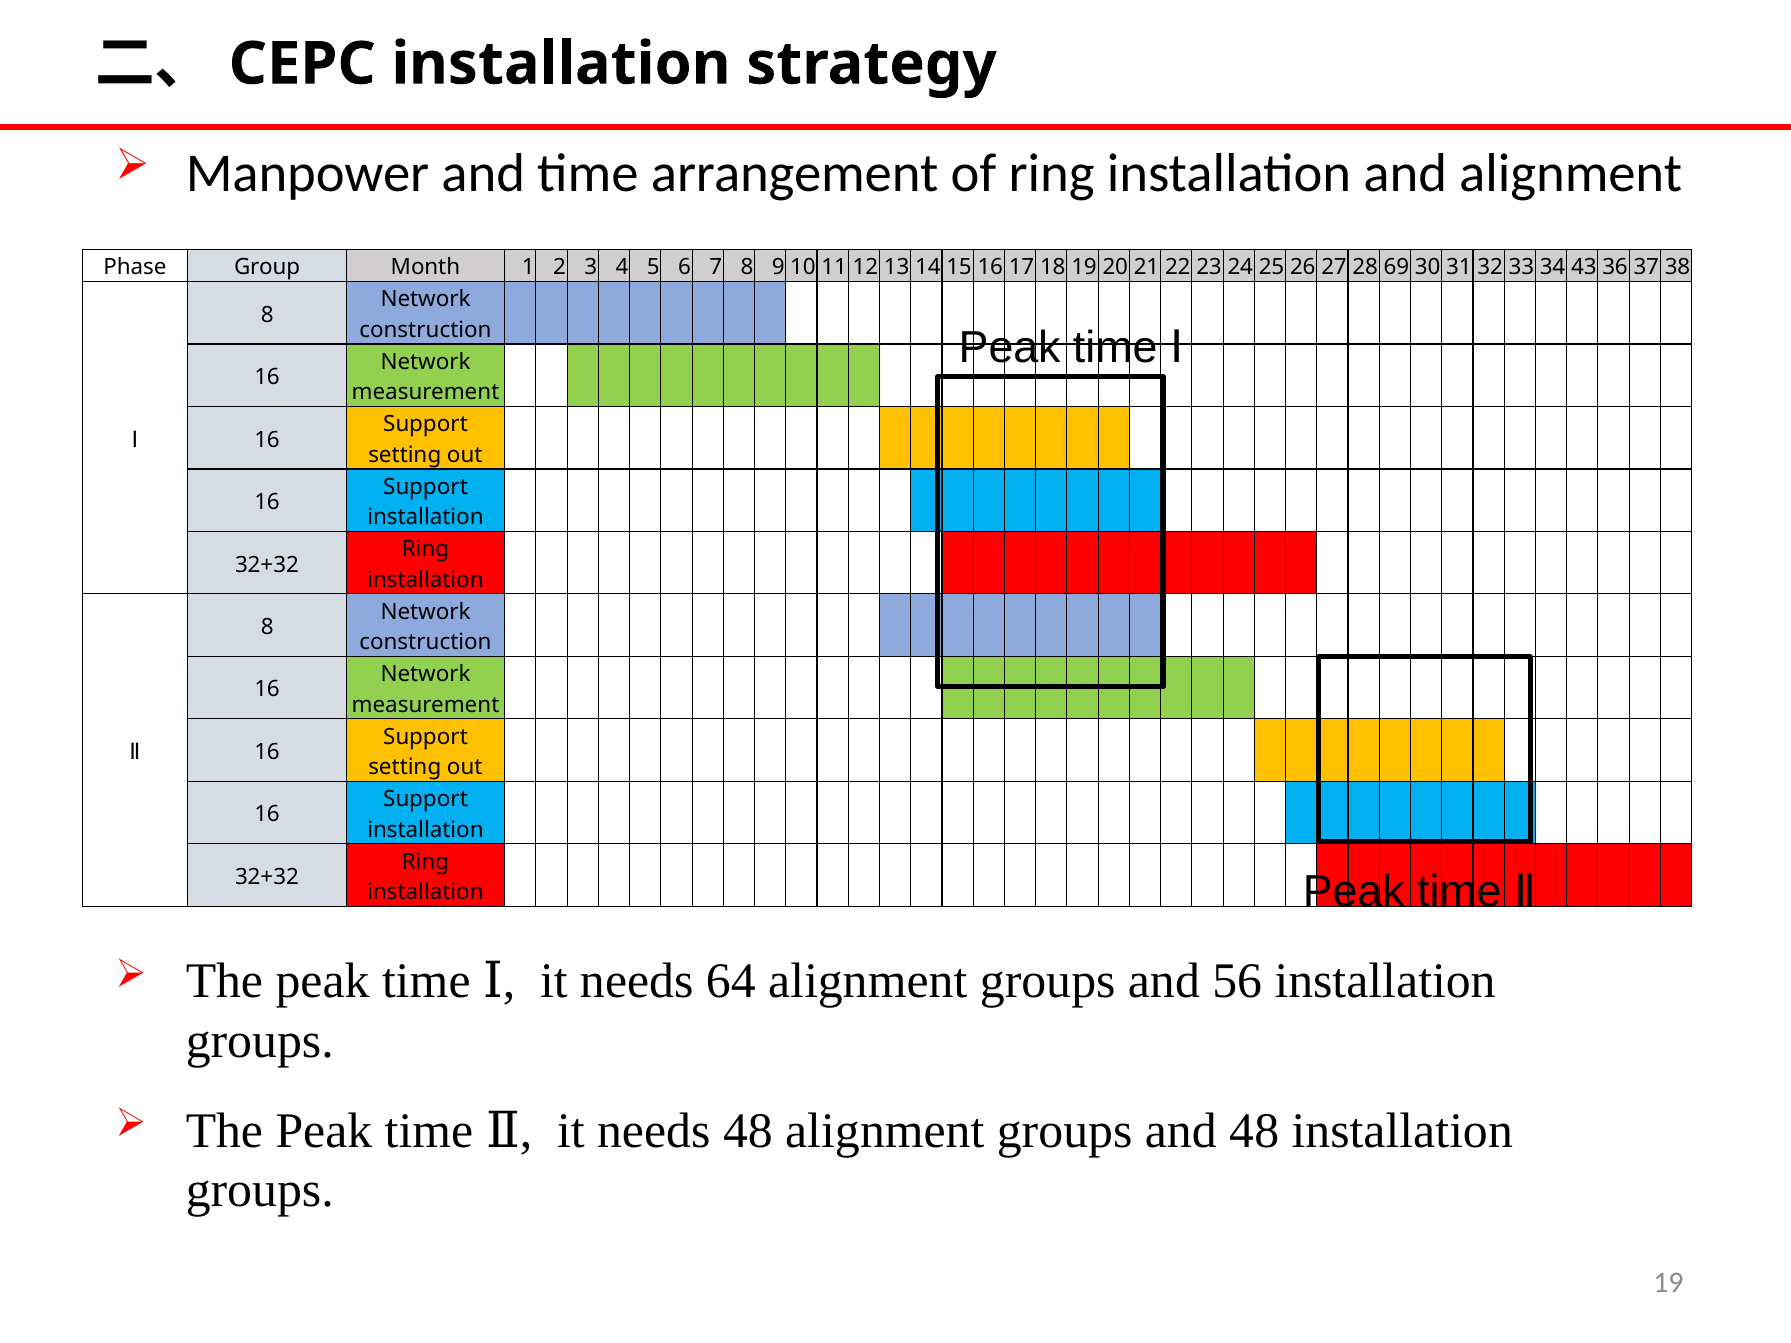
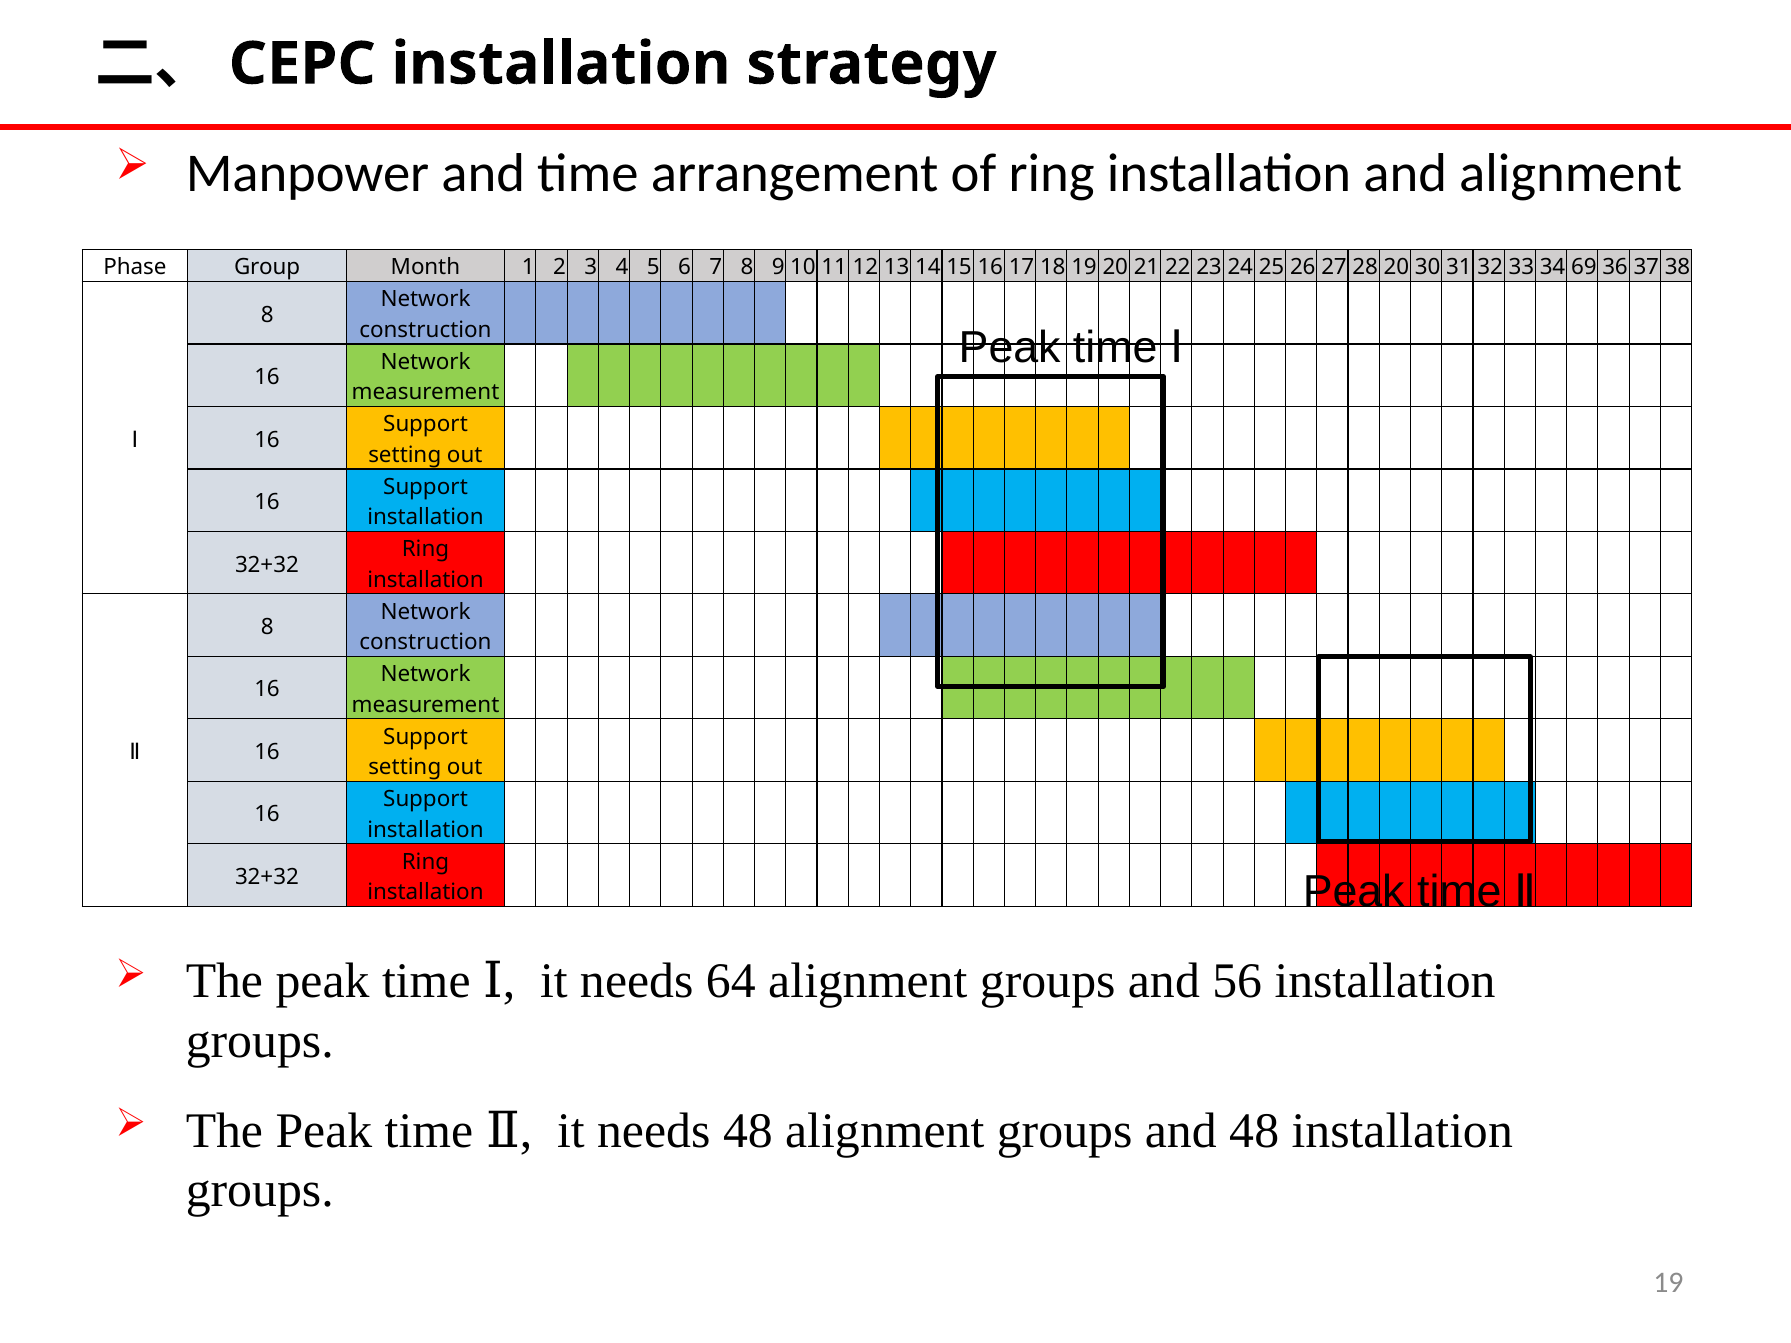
28 69: 69 -> 20 (1396, 268)
43: 43 -> 69 (1584, 268)
